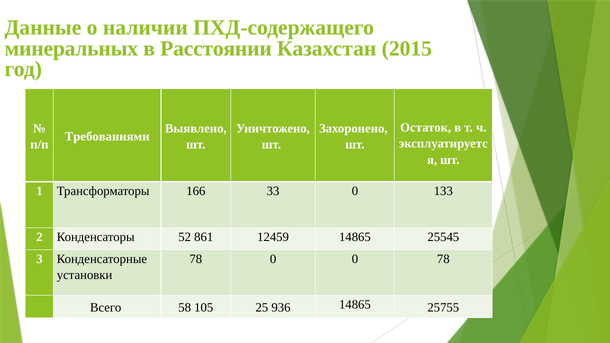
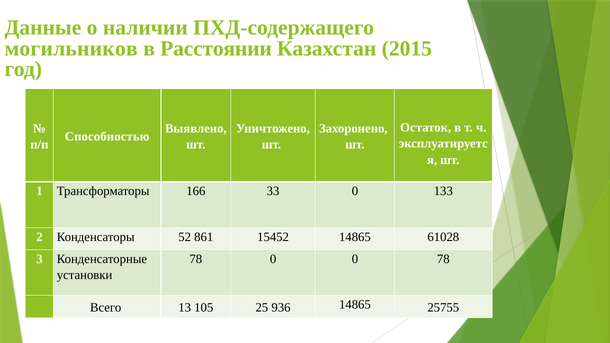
минеральных: минеральных -> могильников (71, 48)
Требованиями: Требованиями -> Способностью (107, 137)
12459: 12459 -> 15452 (273, 237)
25545: 25545 -> 61028 (443, 237)
58: 58 -> 13 (185, 308)
